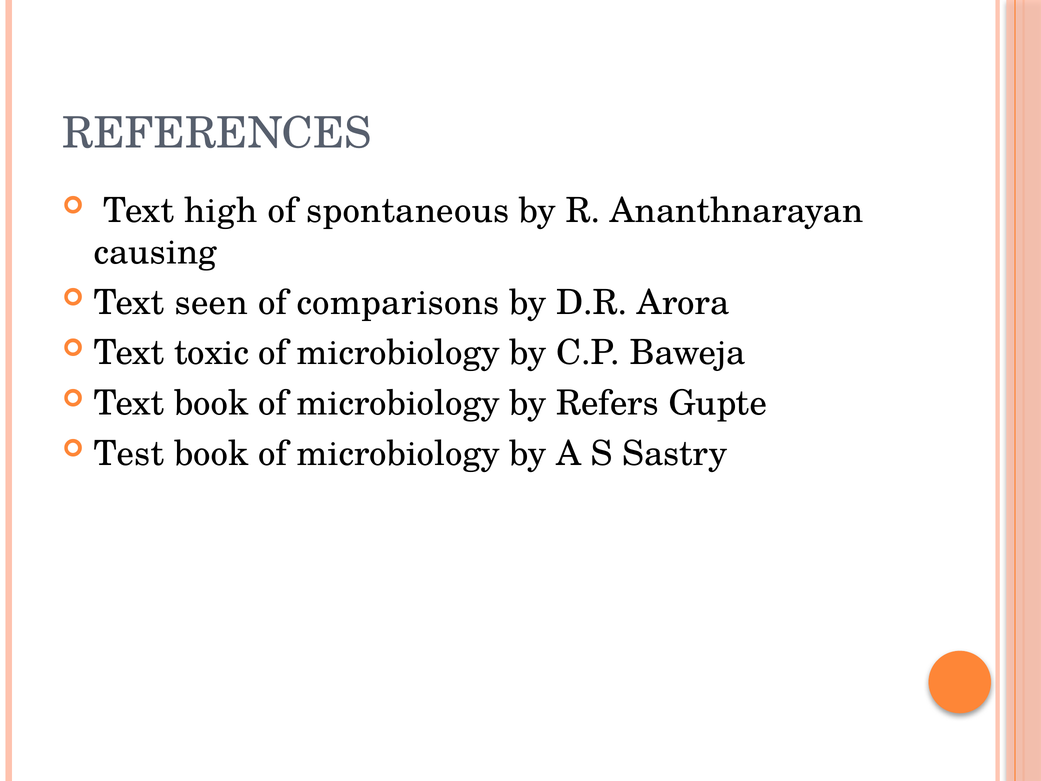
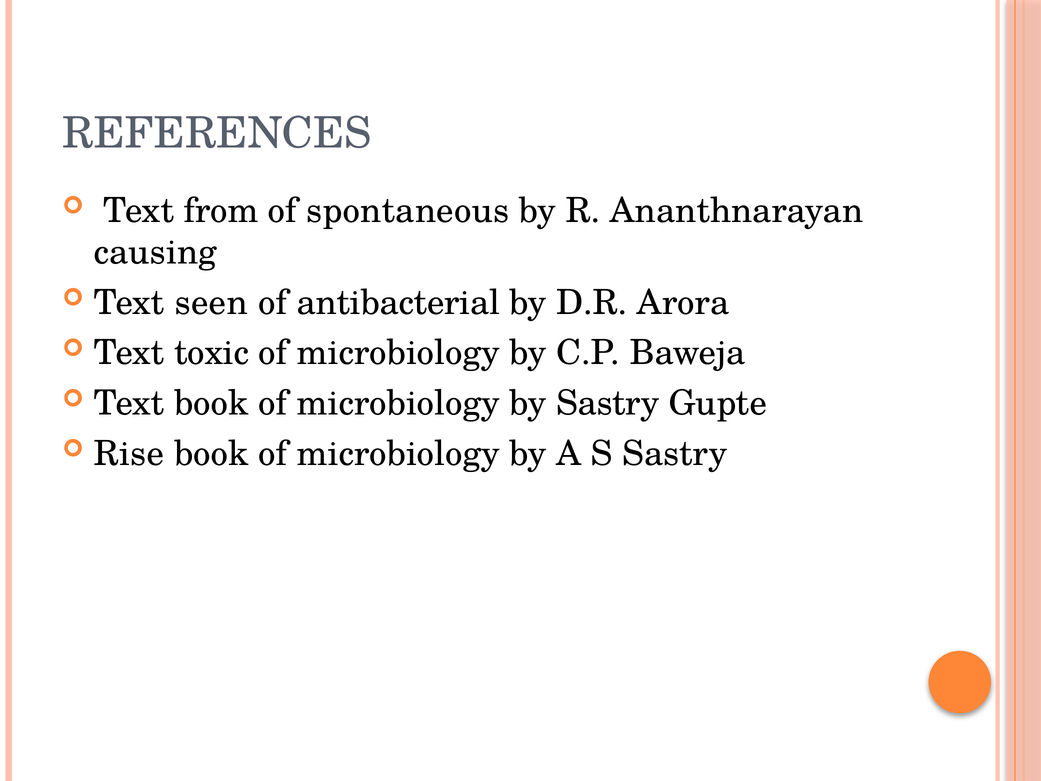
high: high -> from (221, 211)
comparisons: comparisons -> antibacterial (398, 303)
by Refers: Refers -> Sastry (608, 403)
Test: Test -> Rise (129, 454)
